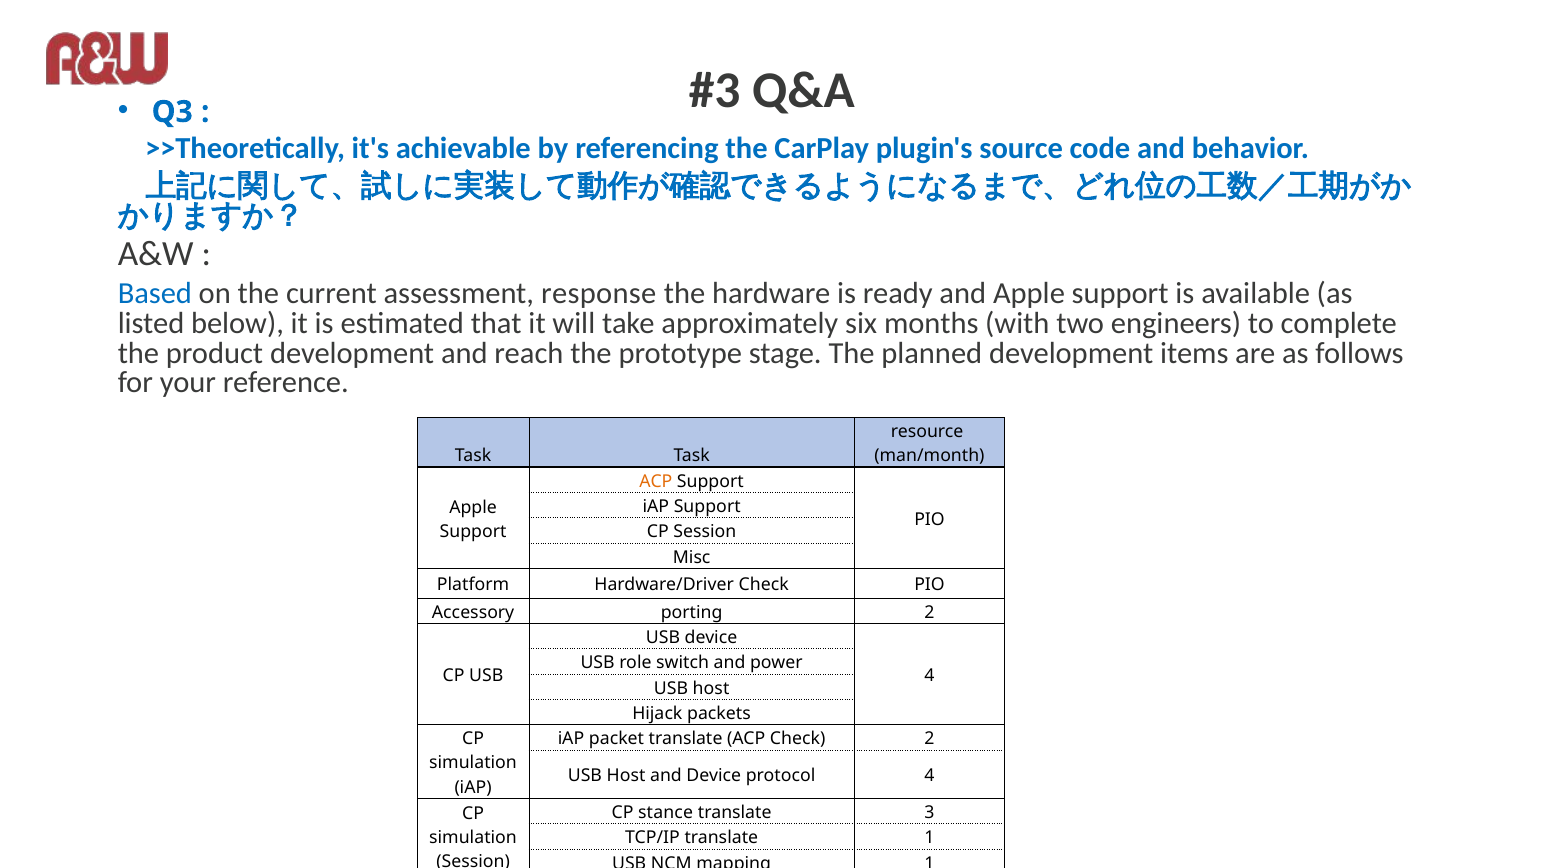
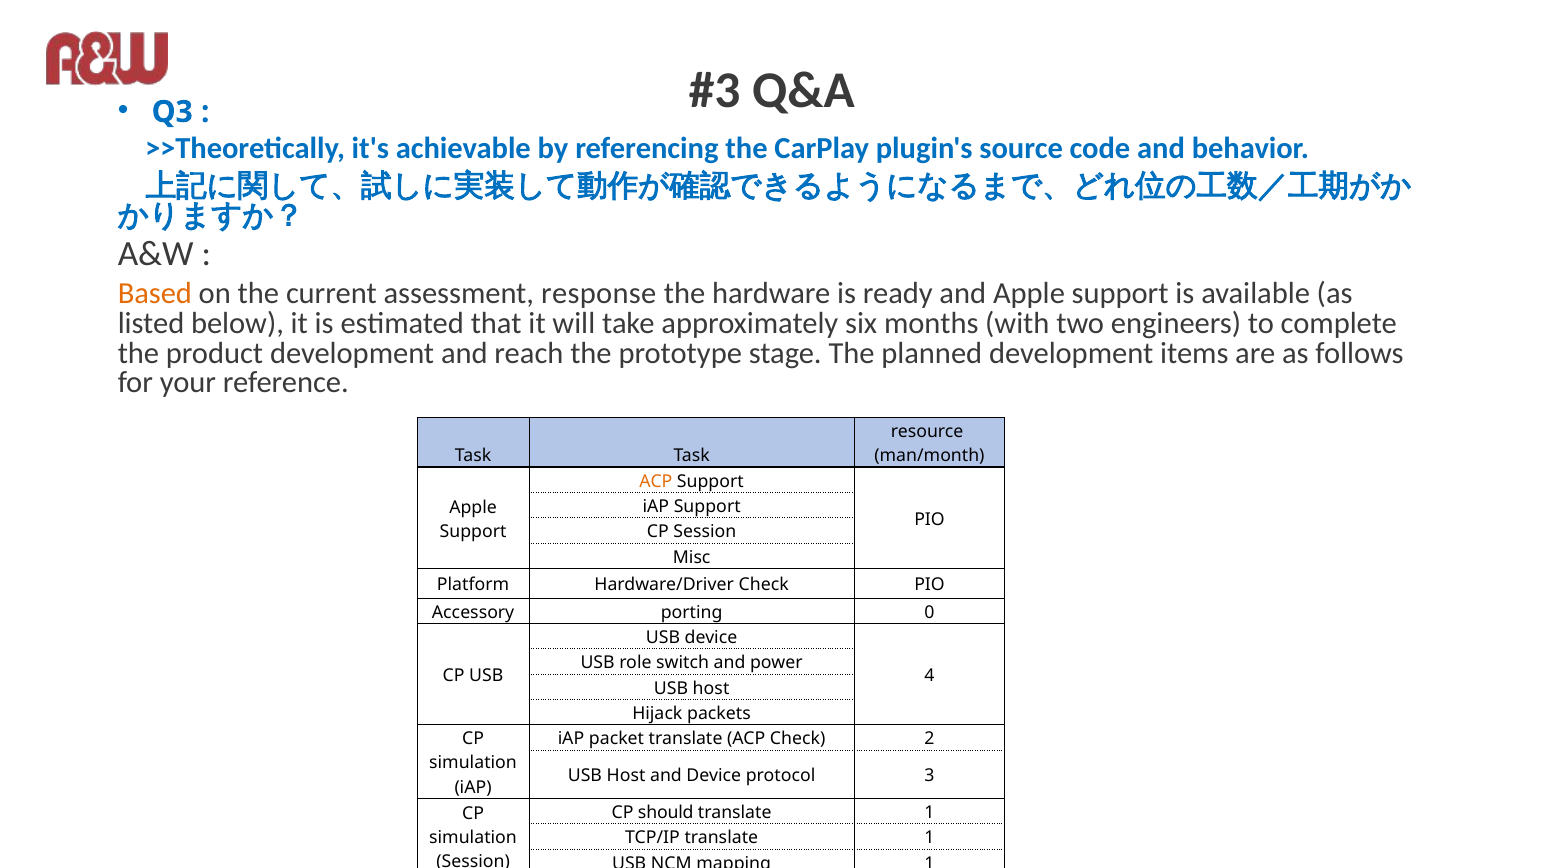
Based colour: blue -> orange (155, 294)
porting 2: 2 -> 0 (930, 613)
protocol 4: 4 -> 3 (930, 776)
stance: stance -> should (666, 813)
3: 3 -> 1 (930, 813)
